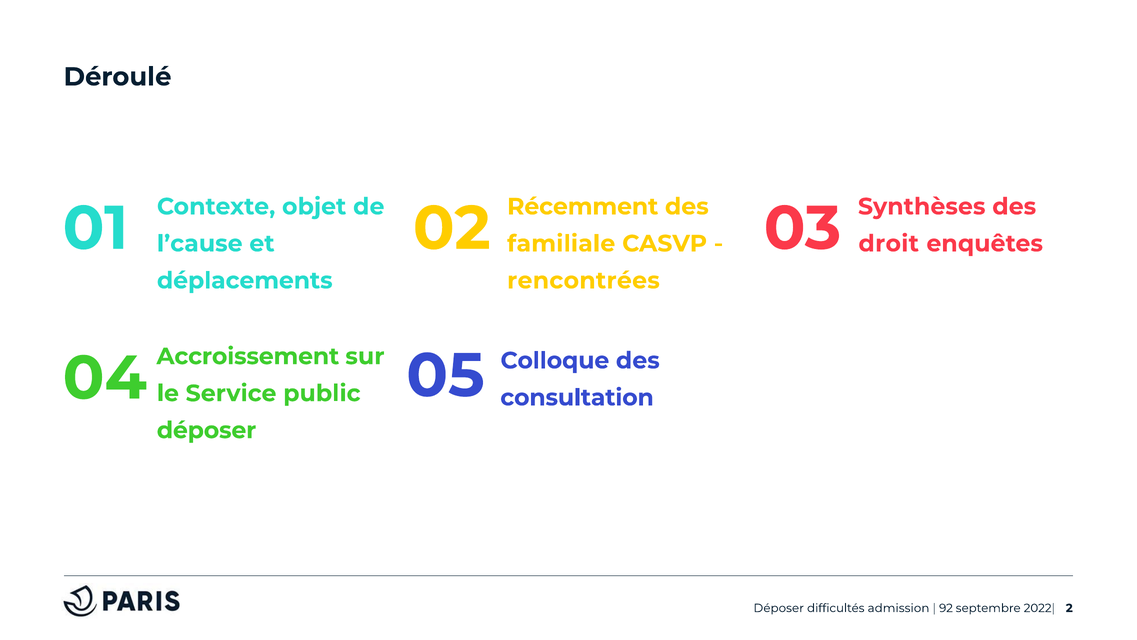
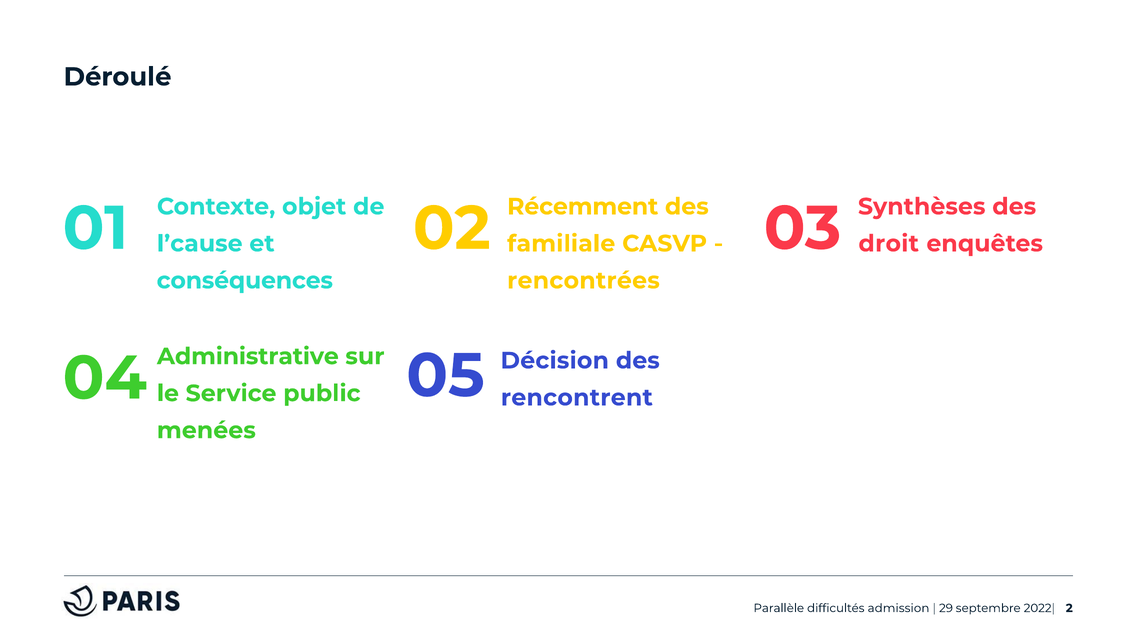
déplacements: déplacements -> conséquences (245, 280)
Accroissement: Accroissement -> Administrative (248, 356)
Colloque: Colloque -> Décision (555, 360)
consultation: consultation -> rencontrent (577, 397)
déposer: déposer -> menées (206, 430)
Déposer: Déposer -> Parallèle (779, 608)
92: 92 -> 29 (946, 608)
